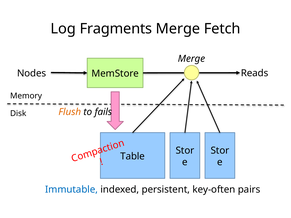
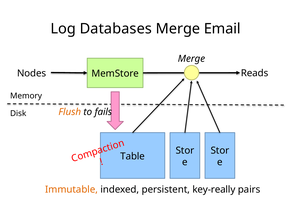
Fragments: Fragments -> Databases (116, 29)
Fetch: Fetch -> Email (222, 29)
Immutable colour: blue -> orange (71, 190)
key-often: key-often -> key-really (214, 190)
